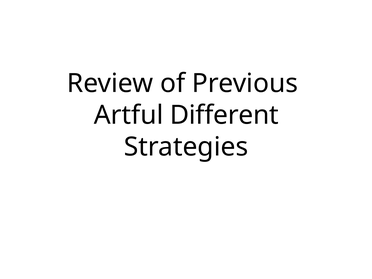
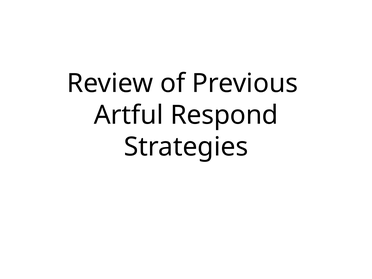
Different: Different -> Respond (224, 115)
